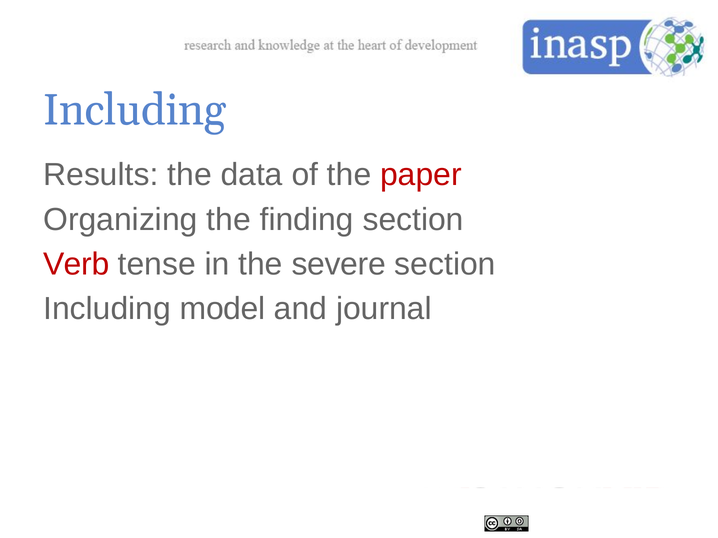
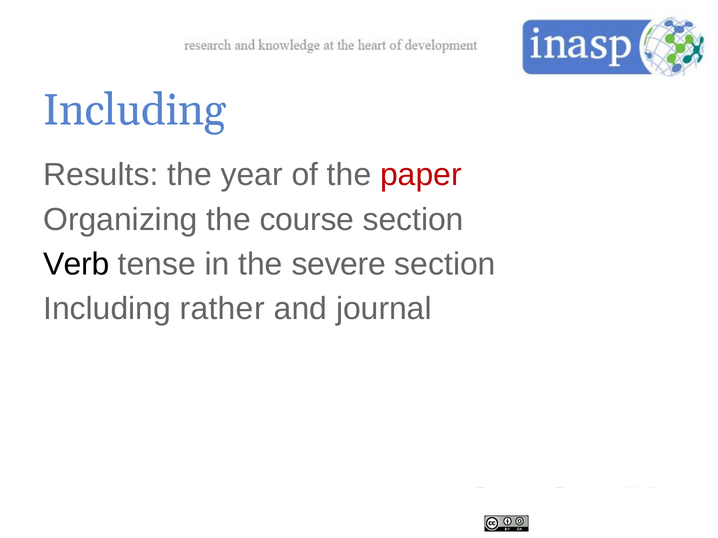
data: data -> year (252, 175)
finding: finding -> course (307, 220)
Verb colour: red -> black (76, 265)
model: model -> rather (222, 309)
